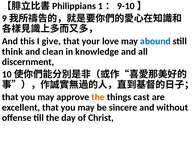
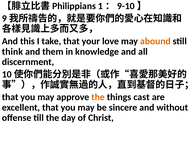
give: give -> take (51, 41)
abound colour: blue -> orange (155, 41)
clean: clean -> them (53, 52)
